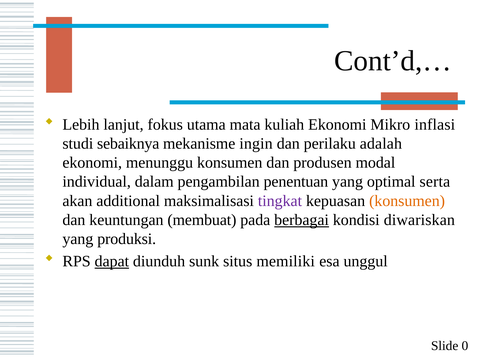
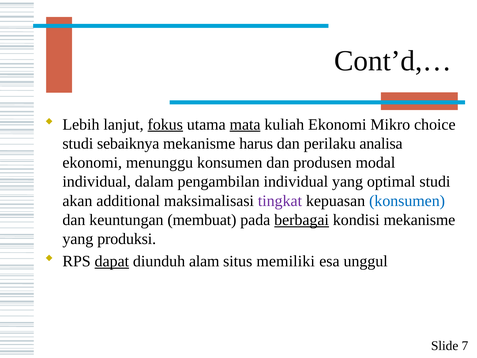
fokus underline: none -> present (165, 124)
mata underline: none -> present (245, 124)
inflasi: inflasi -> choice (435, 124)
ingin: ingin -> harus (256, 143)
adalah: adalah -> analisa (381, 143)
pengambilan penentuan: penentuan -> individual (296, 182)
optimal serta: serta -> studi (435, 182)
konsumen colour: orange -> blue (407, 201)
kondisi diwariskan: diwariskan -> mekanisme (419, 220)
sunk: sunk -> alam (204, 261)
0: 0 -> 7 (465, 346)
